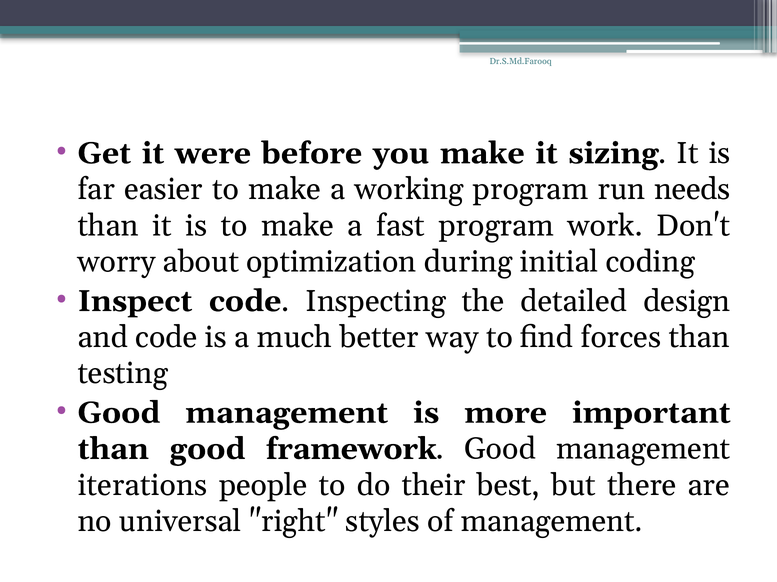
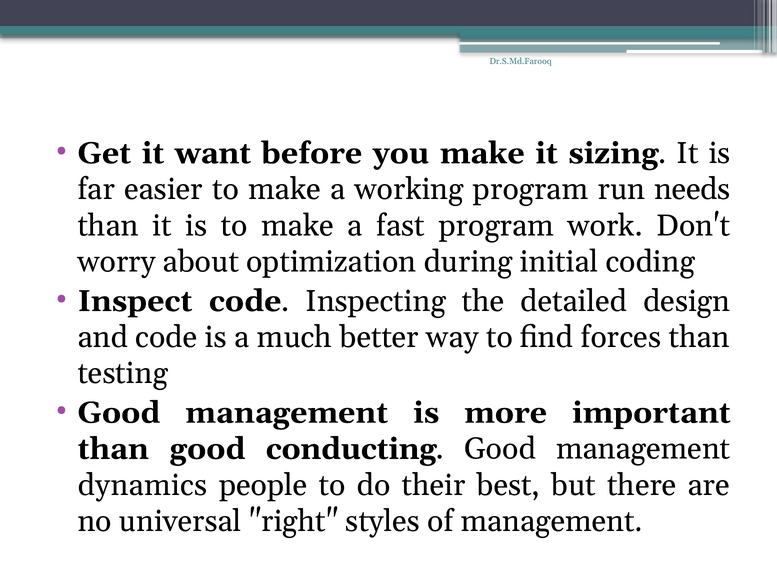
were: were -> want (213, 154)
framework: framework -> conducting (351, 449)
iterations: iterations -> dynamics (143, 486)
